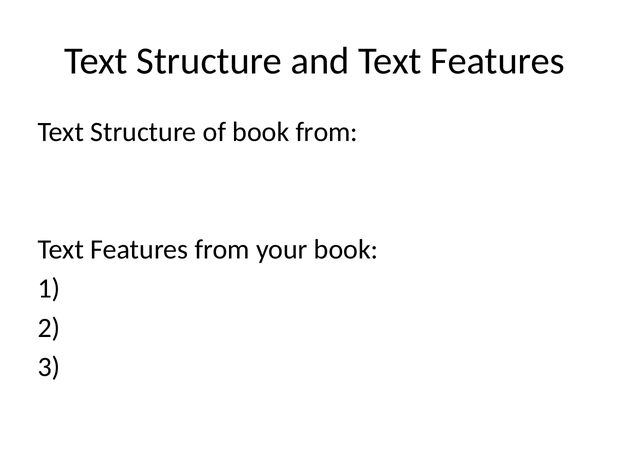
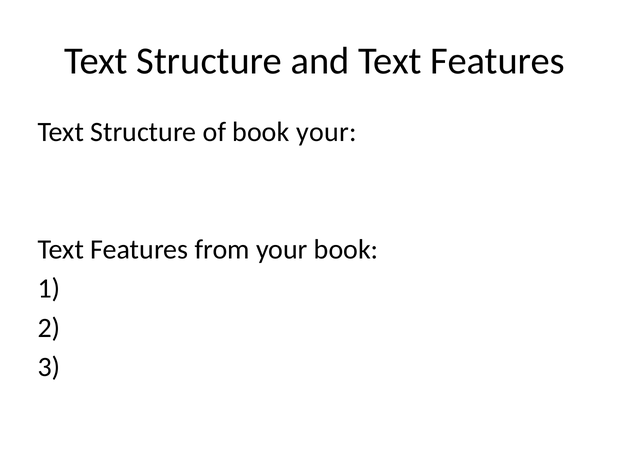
book from: from -> your (326, 132)
